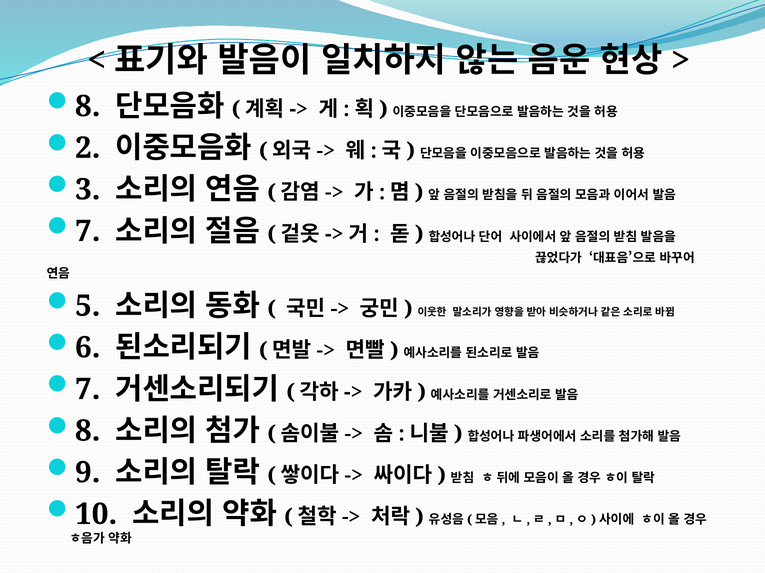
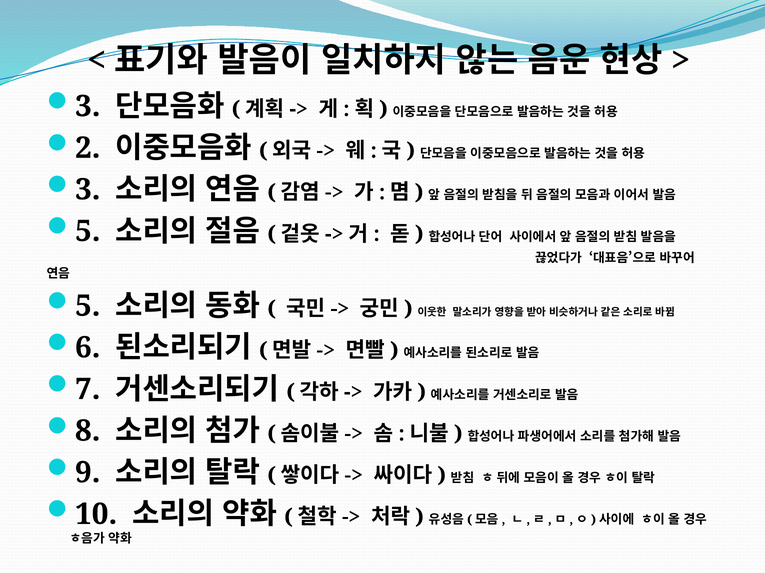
8: 8 -> 3 (88, 106)
7: 7 -> 5 (88, 232)
